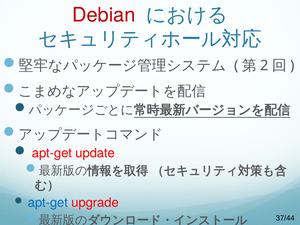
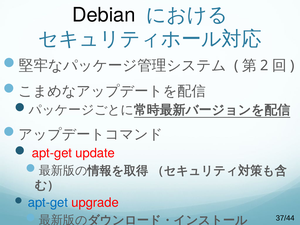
Debian colour: red -> black (104, 15)
